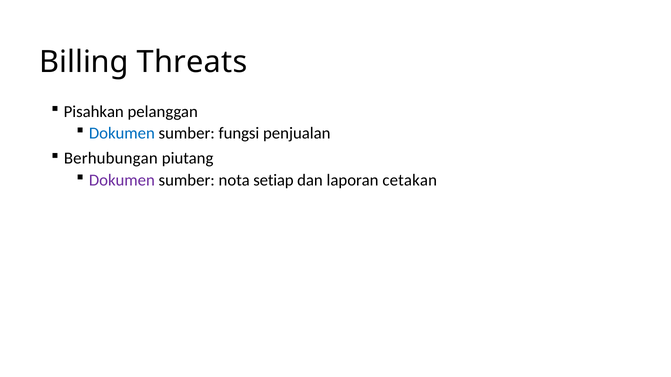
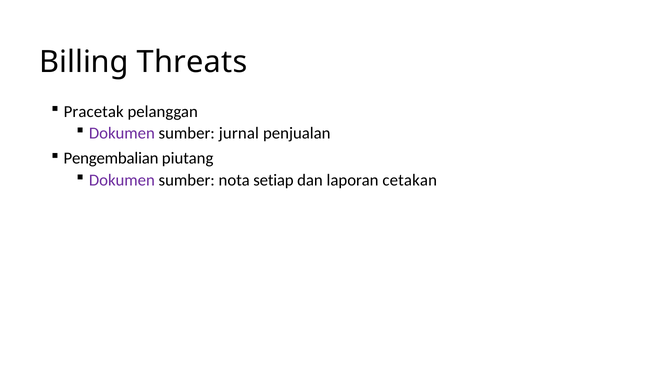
Pisahkan: Pisahkan -> Pracetak (94, 112)
Dokumen colour: blue -> purple (122, 134)
fungsi: fungsi -> jurnal (239, 134)
Berhubungan: Berhubungan -> Pengembalian (111, 159)
